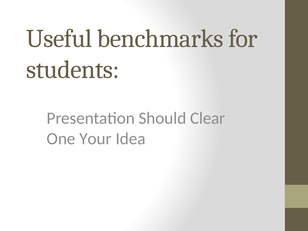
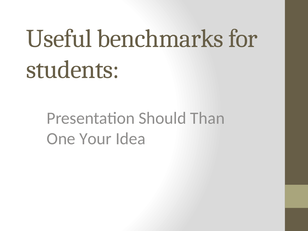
Clear: Clear -> Than (207, 118)
